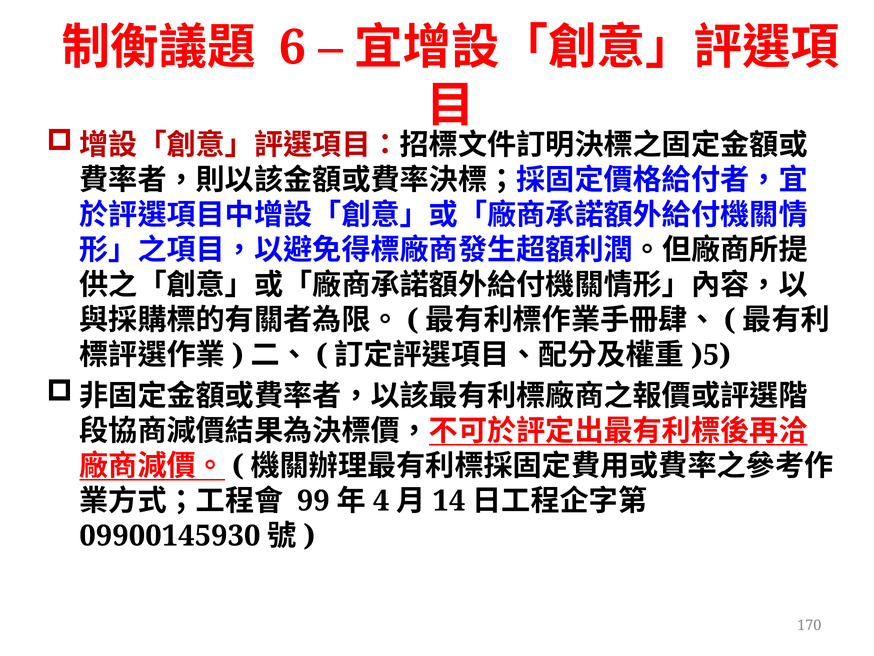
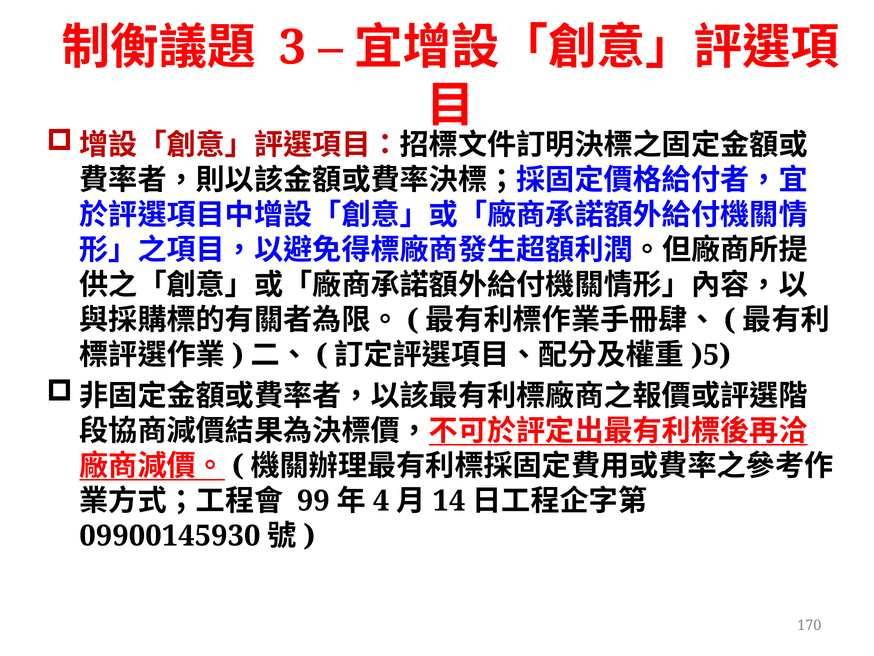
6: 6 -> 3 (292, 48)
